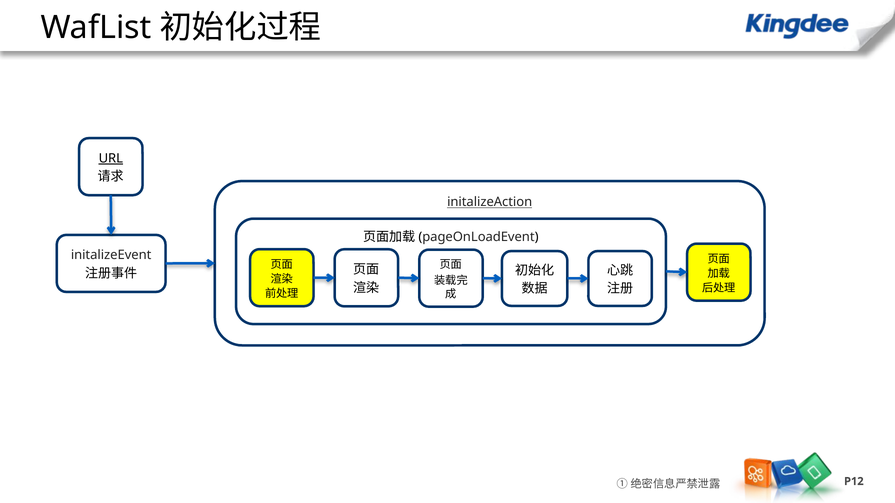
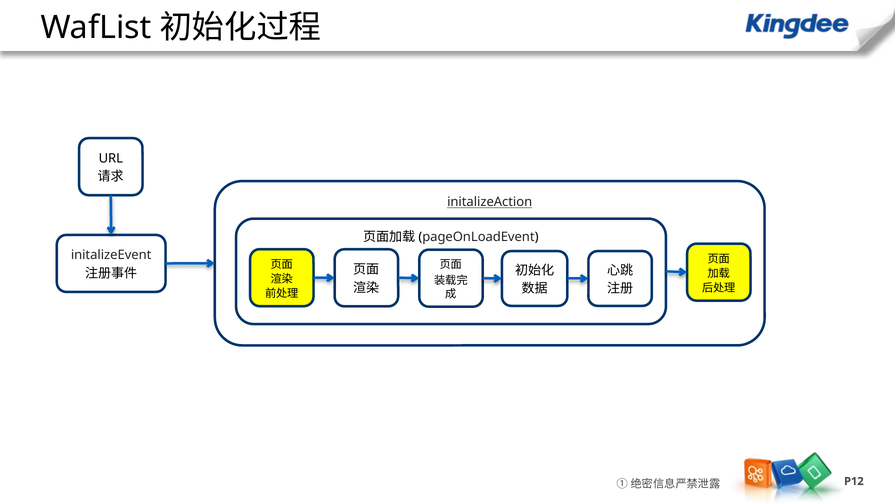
URL underline: present -> none (111, 159)
